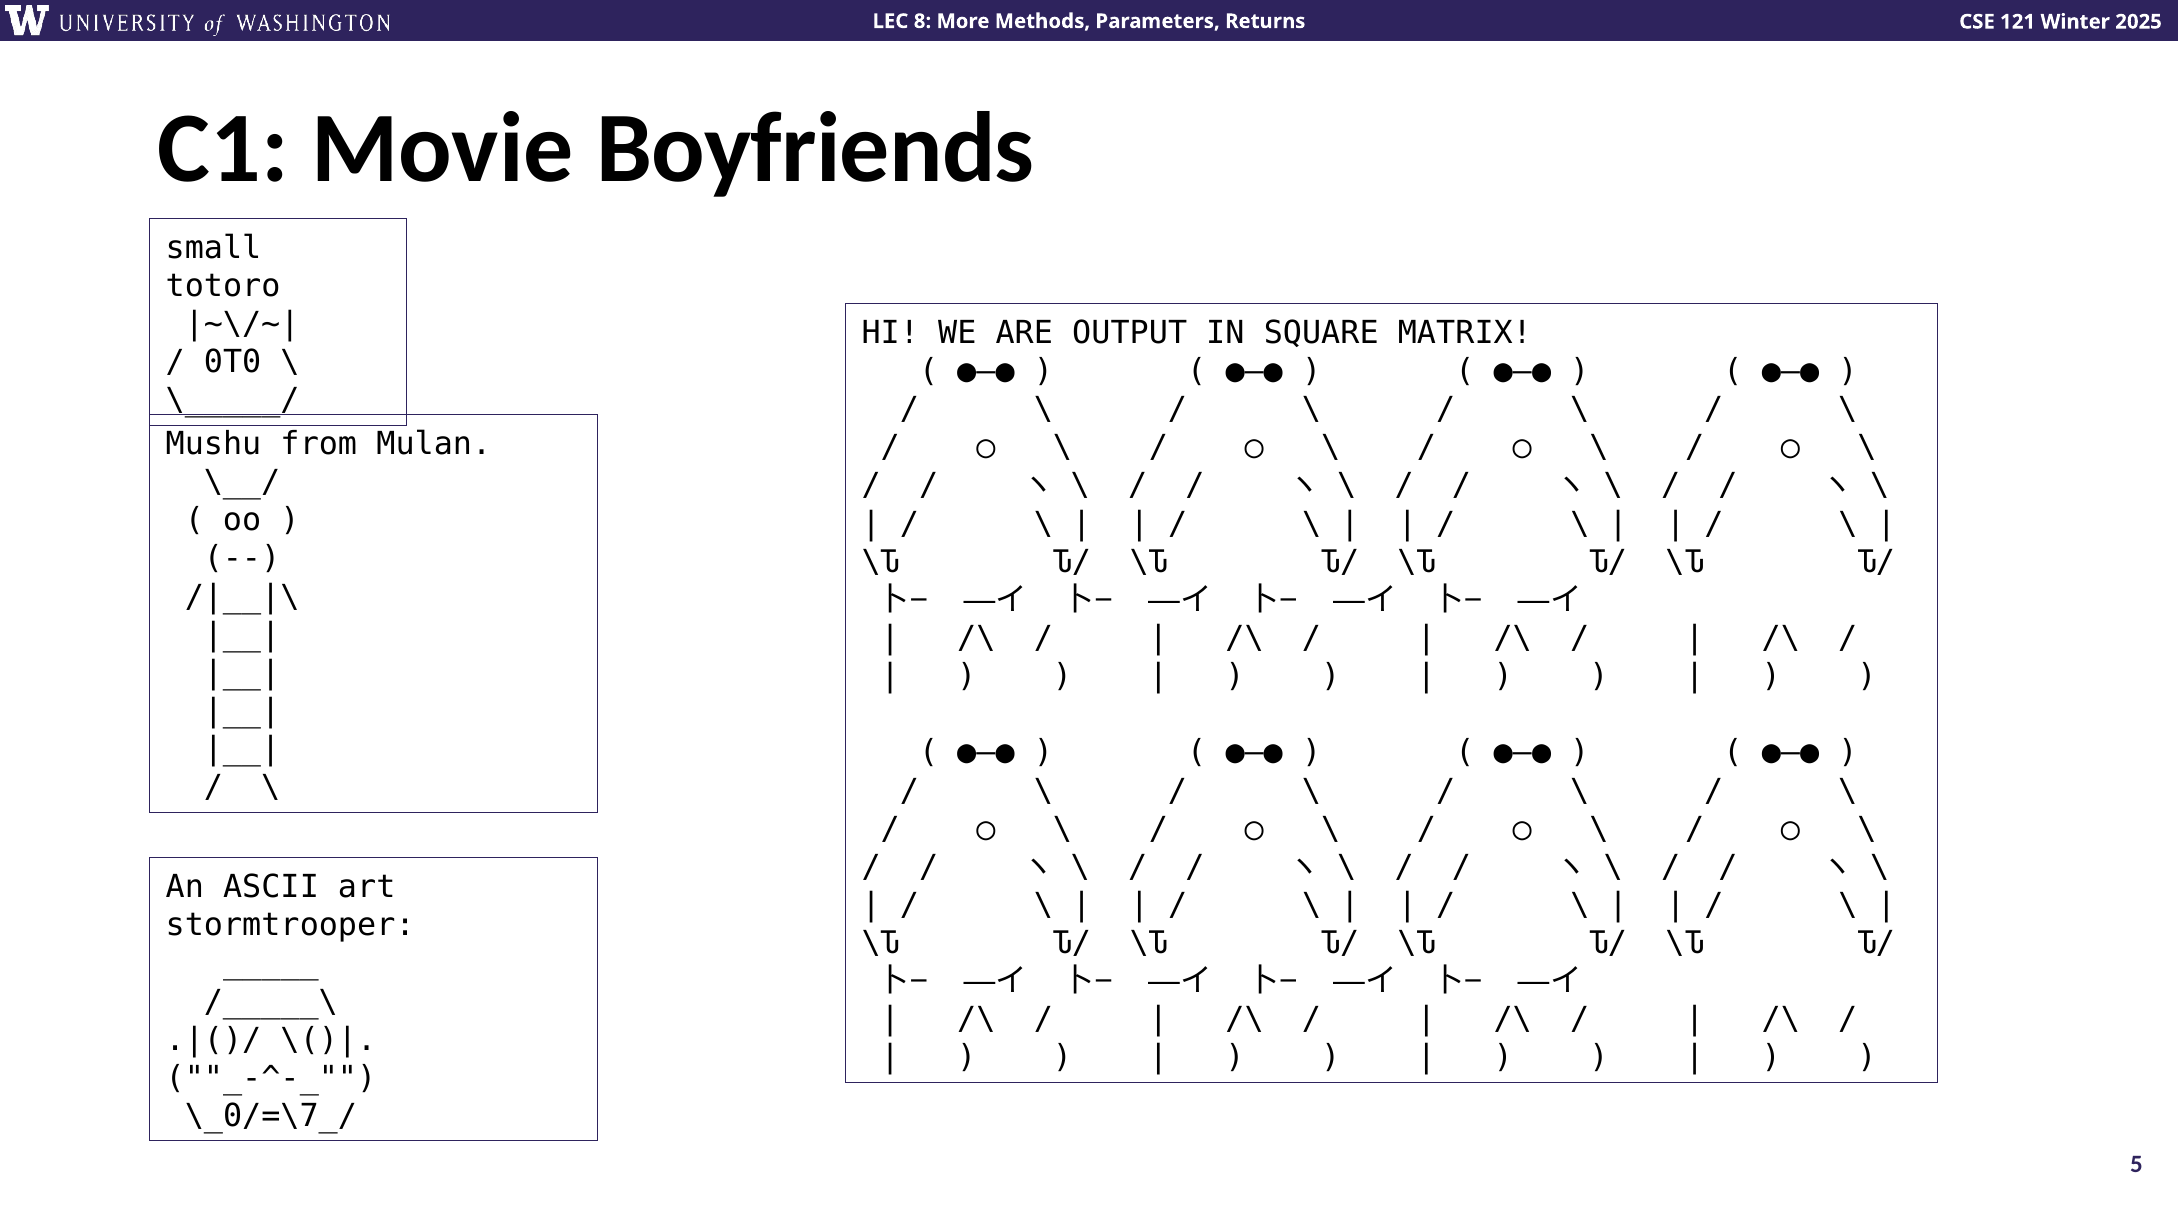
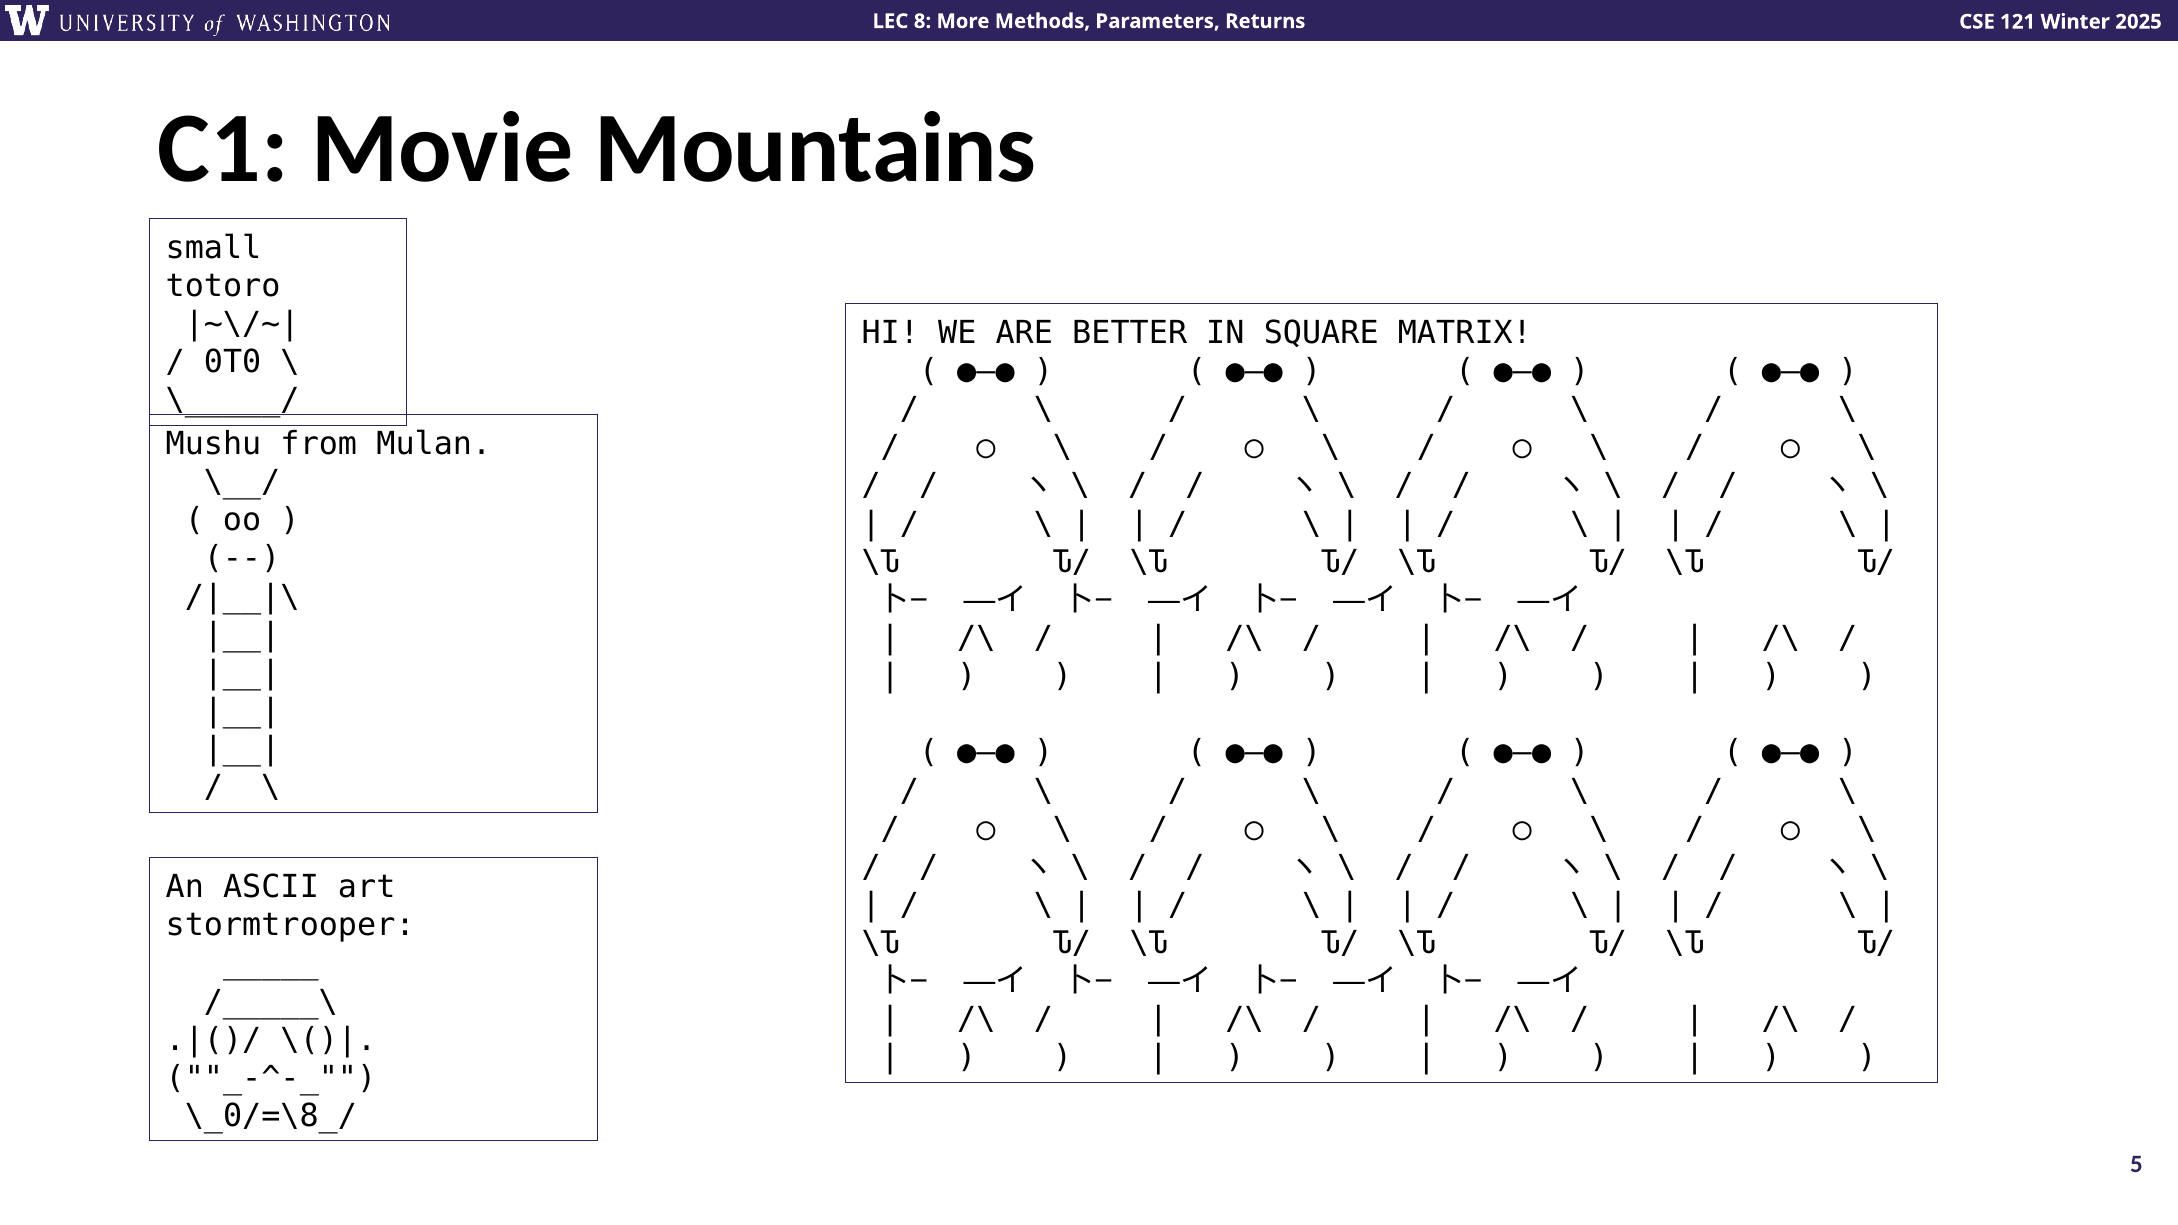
Boyfriends: Boyfriends -> Mountains (815, 149)
OUTPUT: OUTPUT -> BETTER (1130, 333)
\_0/=\7_/: \_0/=\7_/ -> \_0/=\8_/ (271, 1116)
